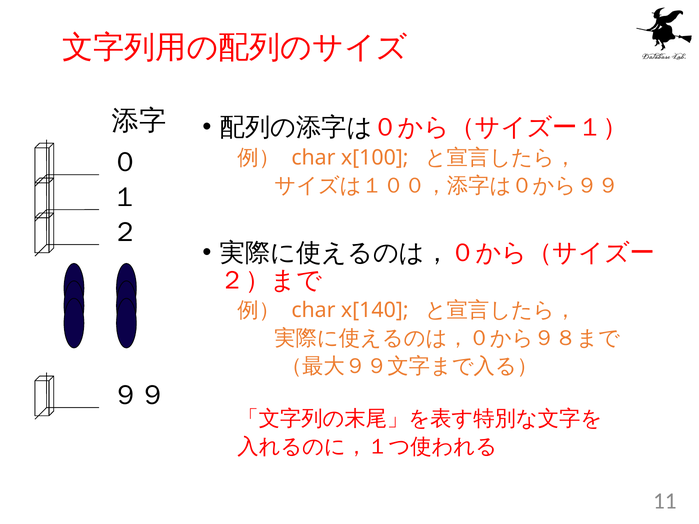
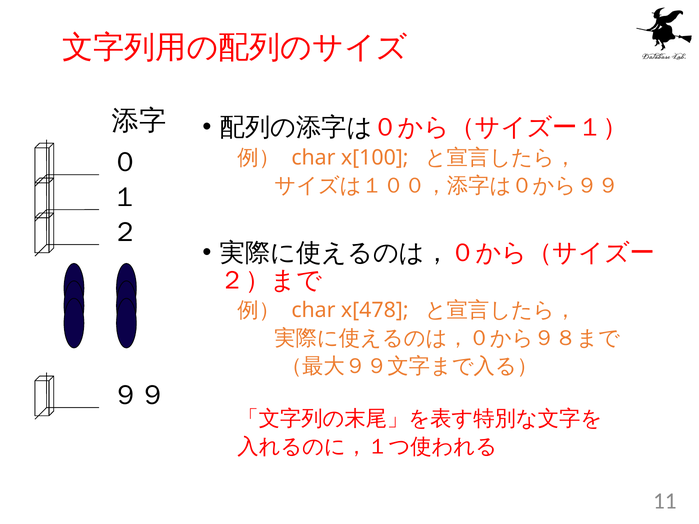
x[140: x[140 -> x[478 (375, 310)
